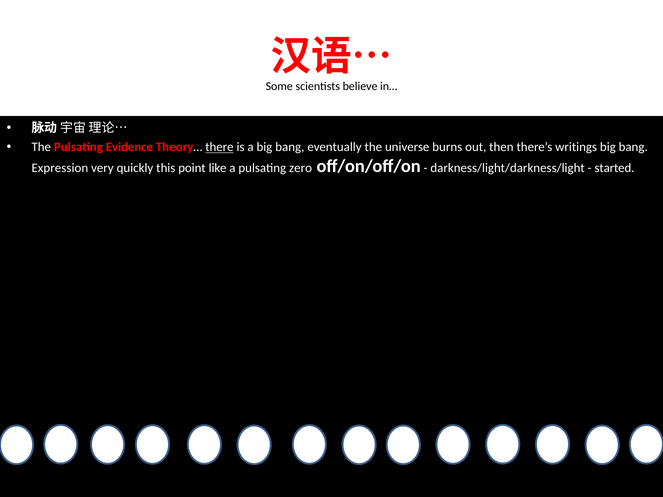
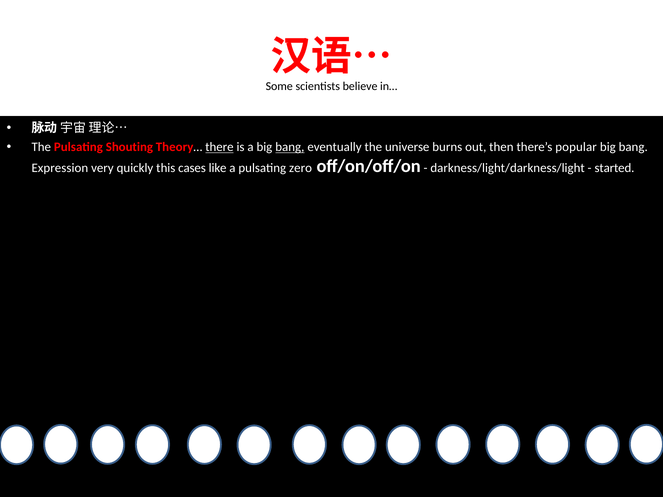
Evidence: Evidence -> Shouting (129, 147)
bang underline: none -> present (290, 147)
writings: writings -> popular (576, 147)
point: point -> cases (192, 168)
